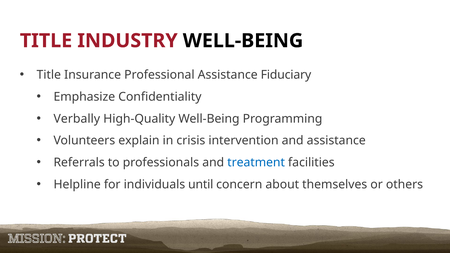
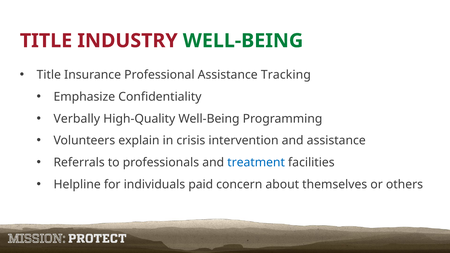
WELL-BEING colour: black -> green (243, 41)
Fiduciary: Fiduciary -> Tracking (286, 75)
until: until -> paid (201, 185)
